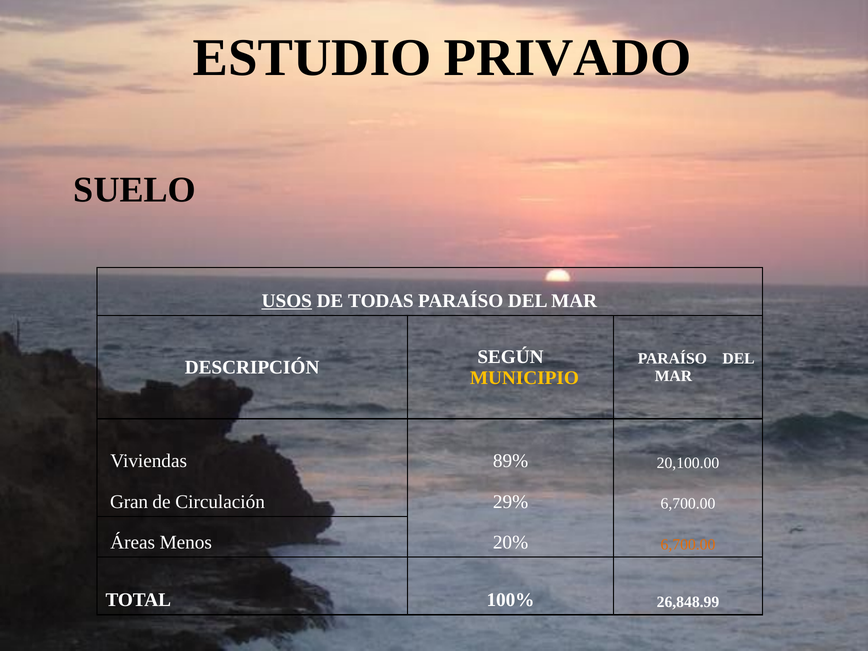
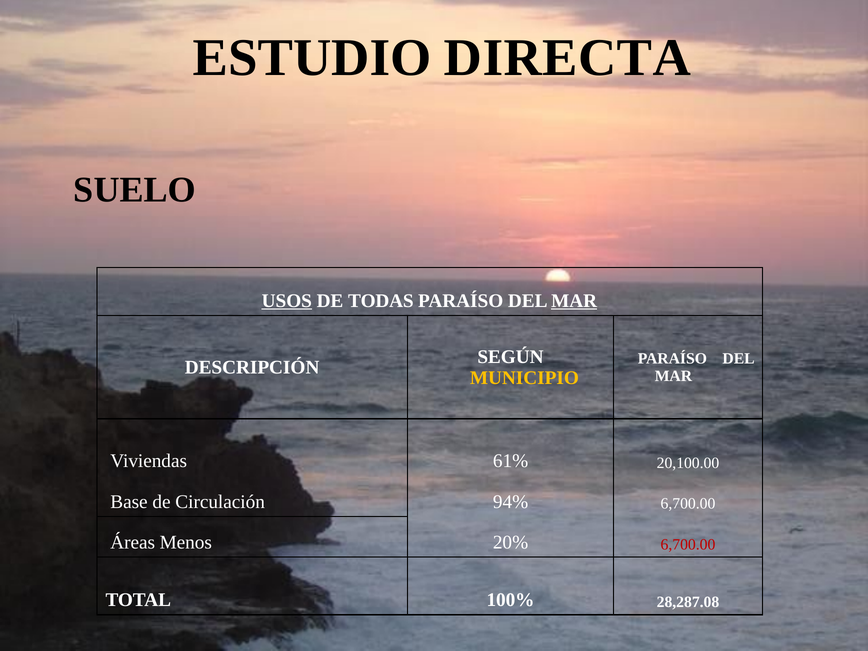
PRIVADO: PRIVADO -> DIRECTA (567, 58)
MAR underline: none -> present (574, 301)
89%: 89% -> 61% (511, 461)
Gran: Gran -> Base (129, 502)
29%: 29% -> 94% (511, 502)
6,700.00 colour: orange -> red (688, 544)
26,848.99: 26,848.99 -> 28,287.08 (688, 602)
